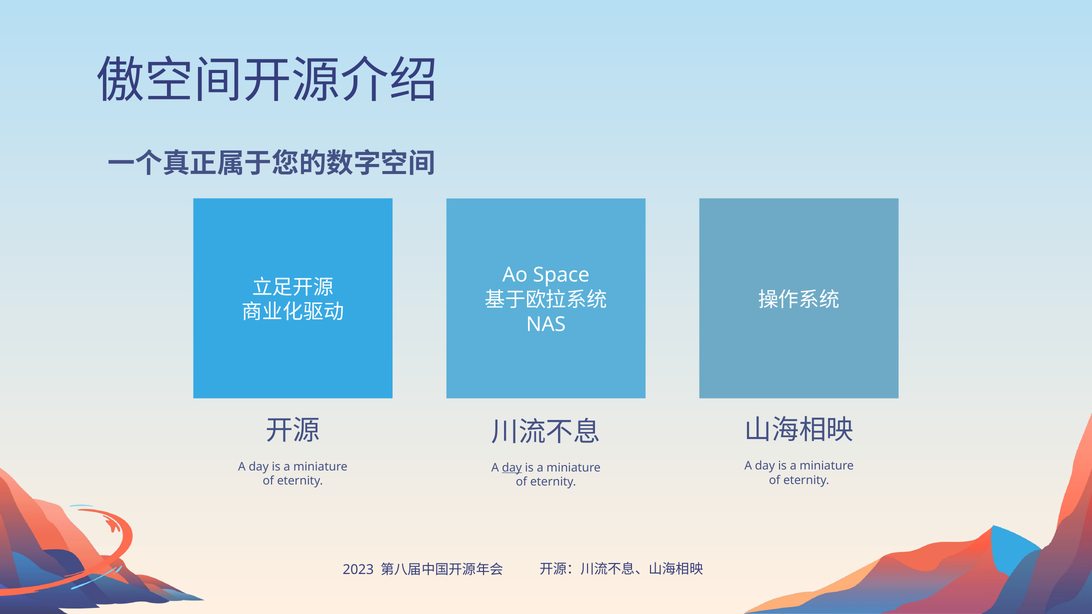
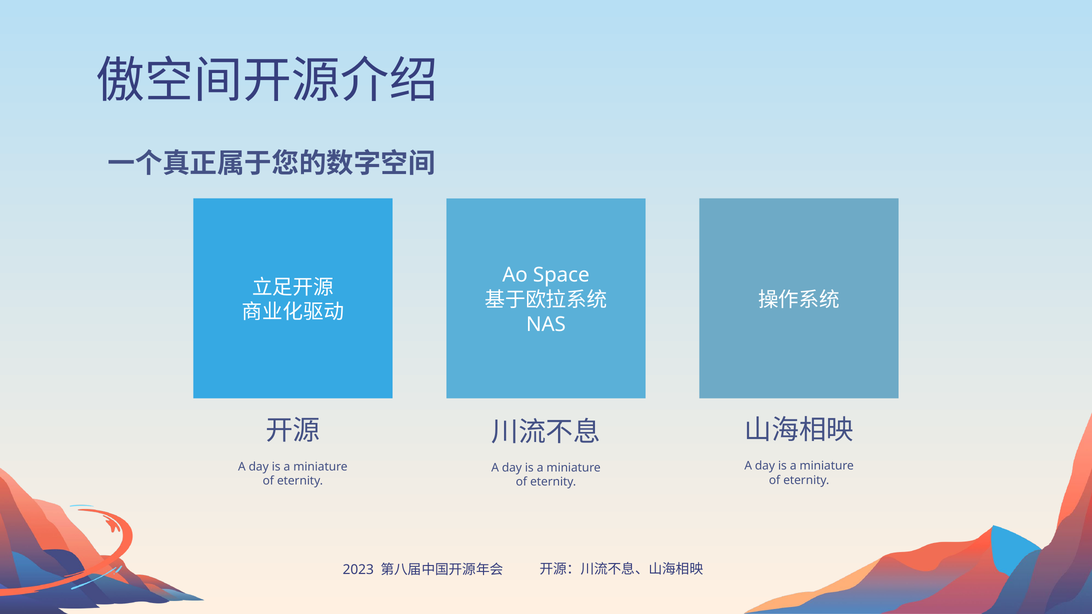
day underline: present -> none (512, 468)
